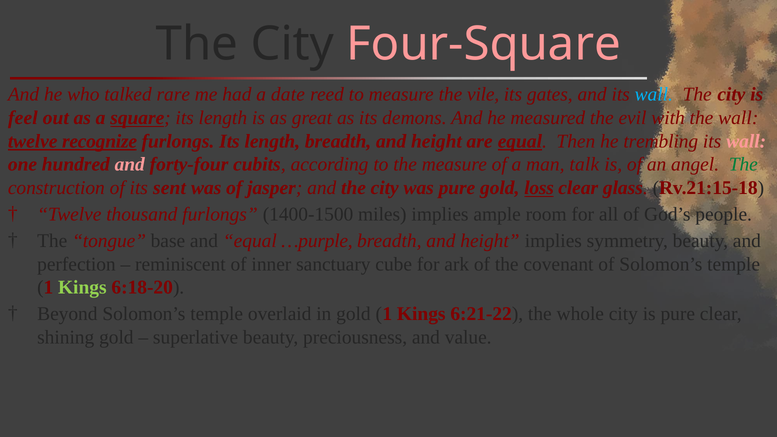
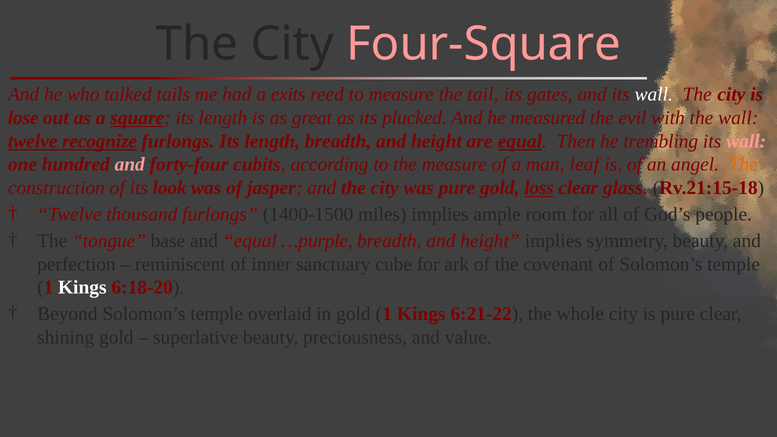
rare: rare -> tails (173, 95)
date: date -> exits (288, 95)
vile: vile -> tail (483, 95)
wall colour: light blue -> white (654, 95)
feel: feel -> lose (23, 118)
demons: demons -> plucked (415, 118)
talk: talk -> leaf (584, 165)
The colour: green -> orange (743, 165)
sent: sent -> look (170, 188)
Kings colour: light green -> white (82, 288)
